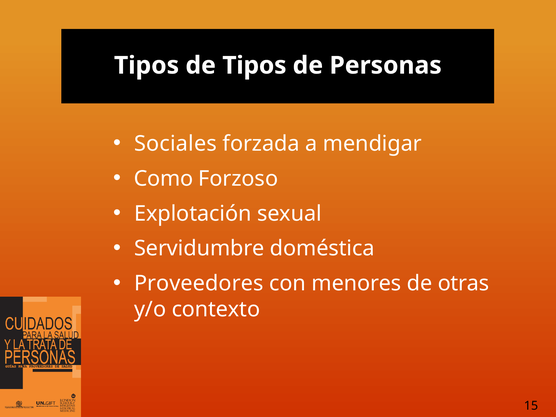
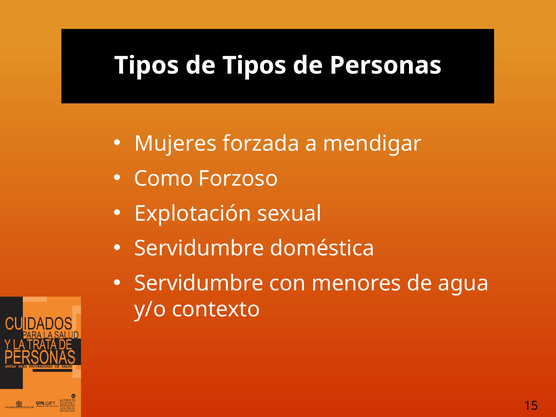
Sociales: Sociales -> Mujeres (176, 144)
Proveedores: Proveedores -> Servidumbre (199, 283)
otras: otras -> agua (463, 283)
